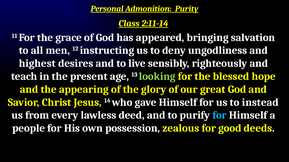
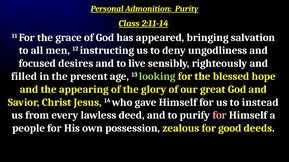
highest: highest -> focused (37, 64)
teach: teach -> filled (24, 77)
for colour: light blue -> pink (220, 116)
